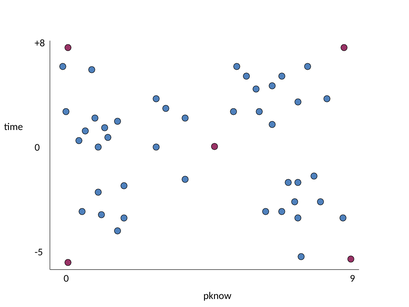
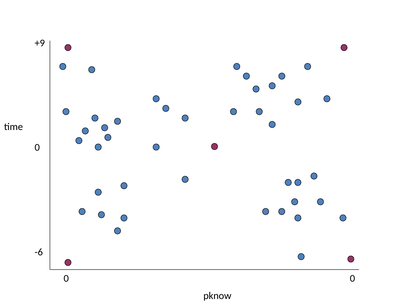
+8: +8 -> +9 (40, 43)
-5: -5 -> -6 (39, 252)
0 9: 9 -> 0 (352, 278)
